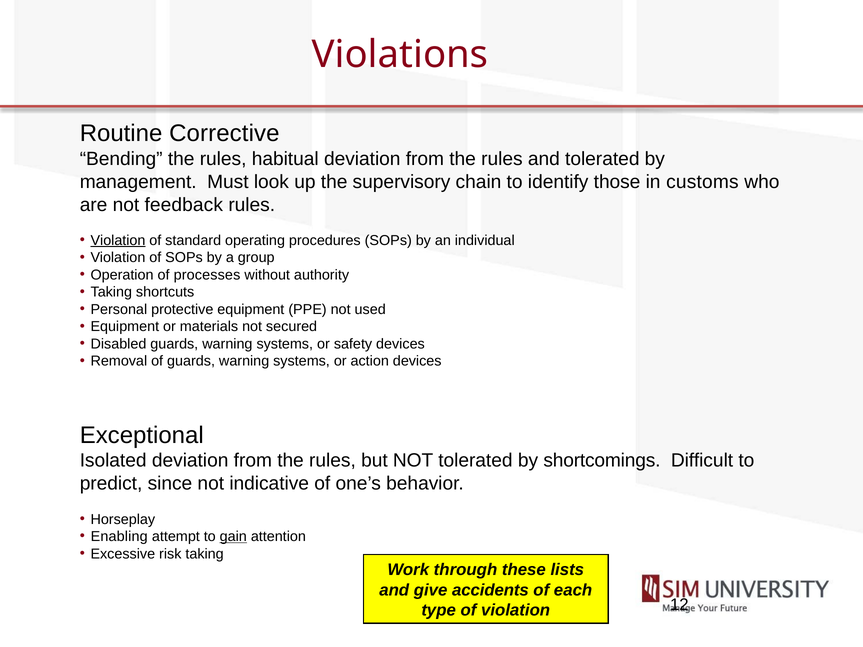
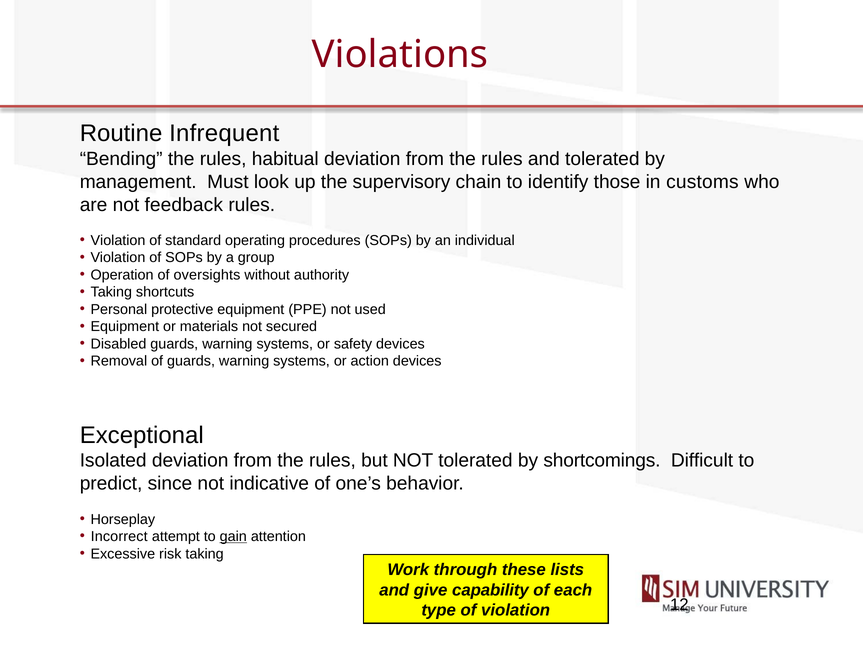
Corrective: Corrective -> Infrequent (224, 133)
Violation underline: present -> none (118, 240)
processes: processes -> oversights (207, 275)
Enabling: Enabling -> Incorrect (119, 537)
accidents: accidents -> capability (490, 590)
